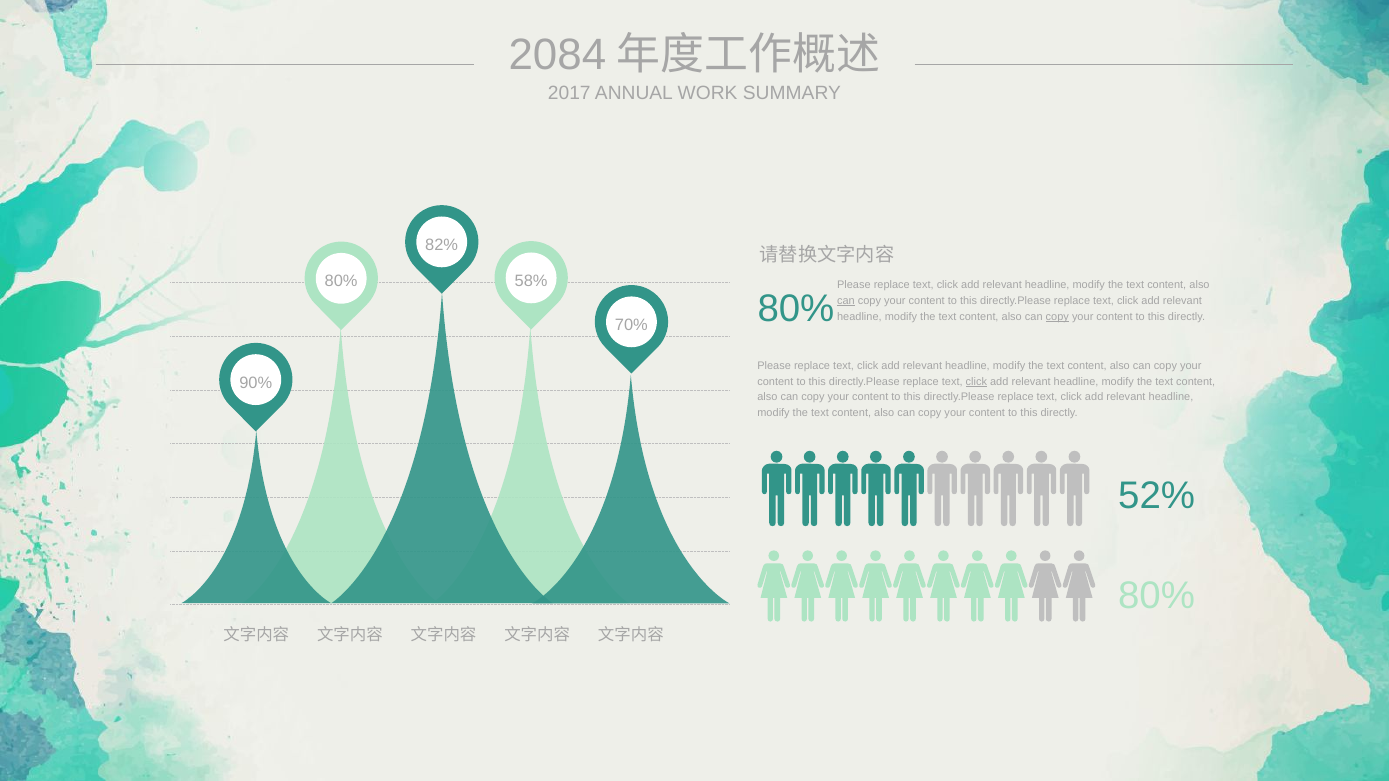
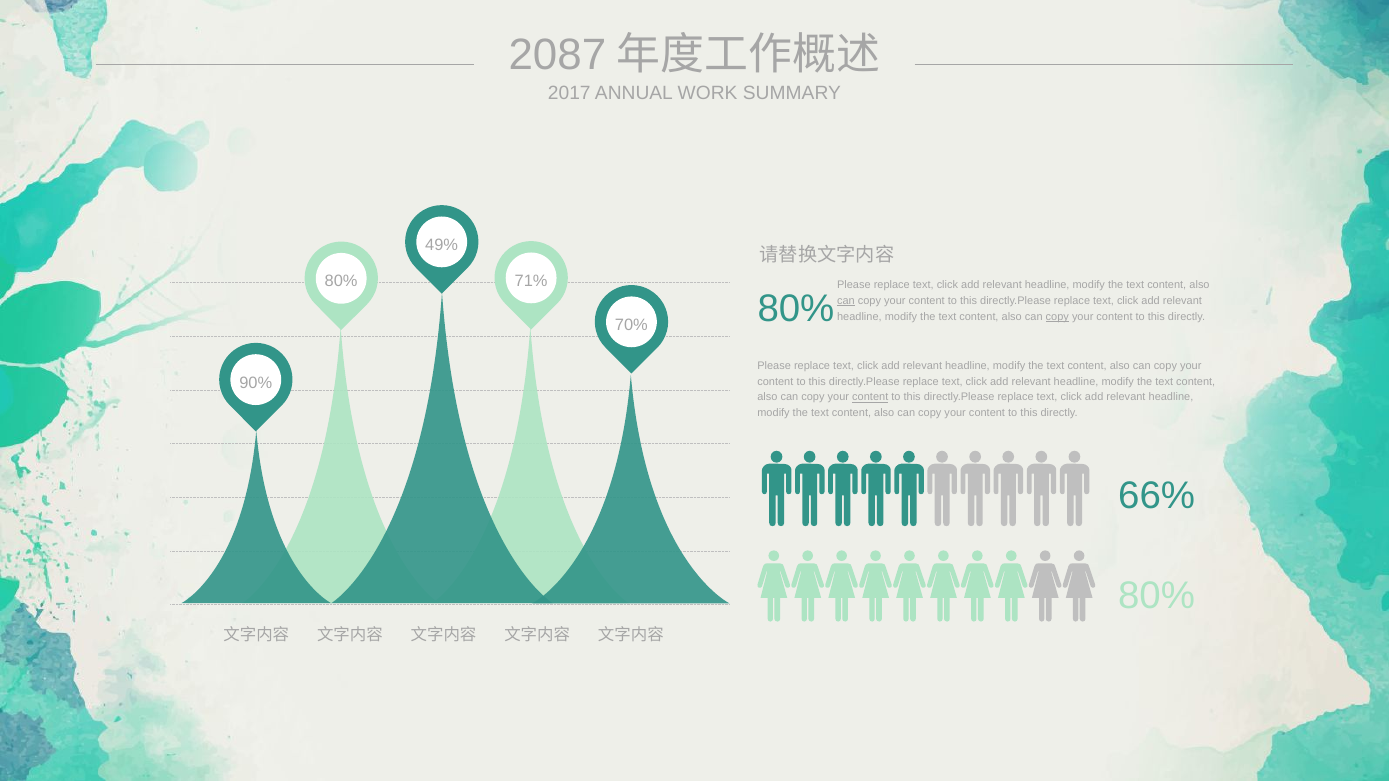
2084: 2084 -> 2087 (557, 55)
82%: 82% -> 49% (442, 245)
58%: 58% -> 71% (531, 281)
click underline: present -> none (976, 382)
content underline: none -> present (870, 397)
52%: 52% -> 66% (1157, 496)
